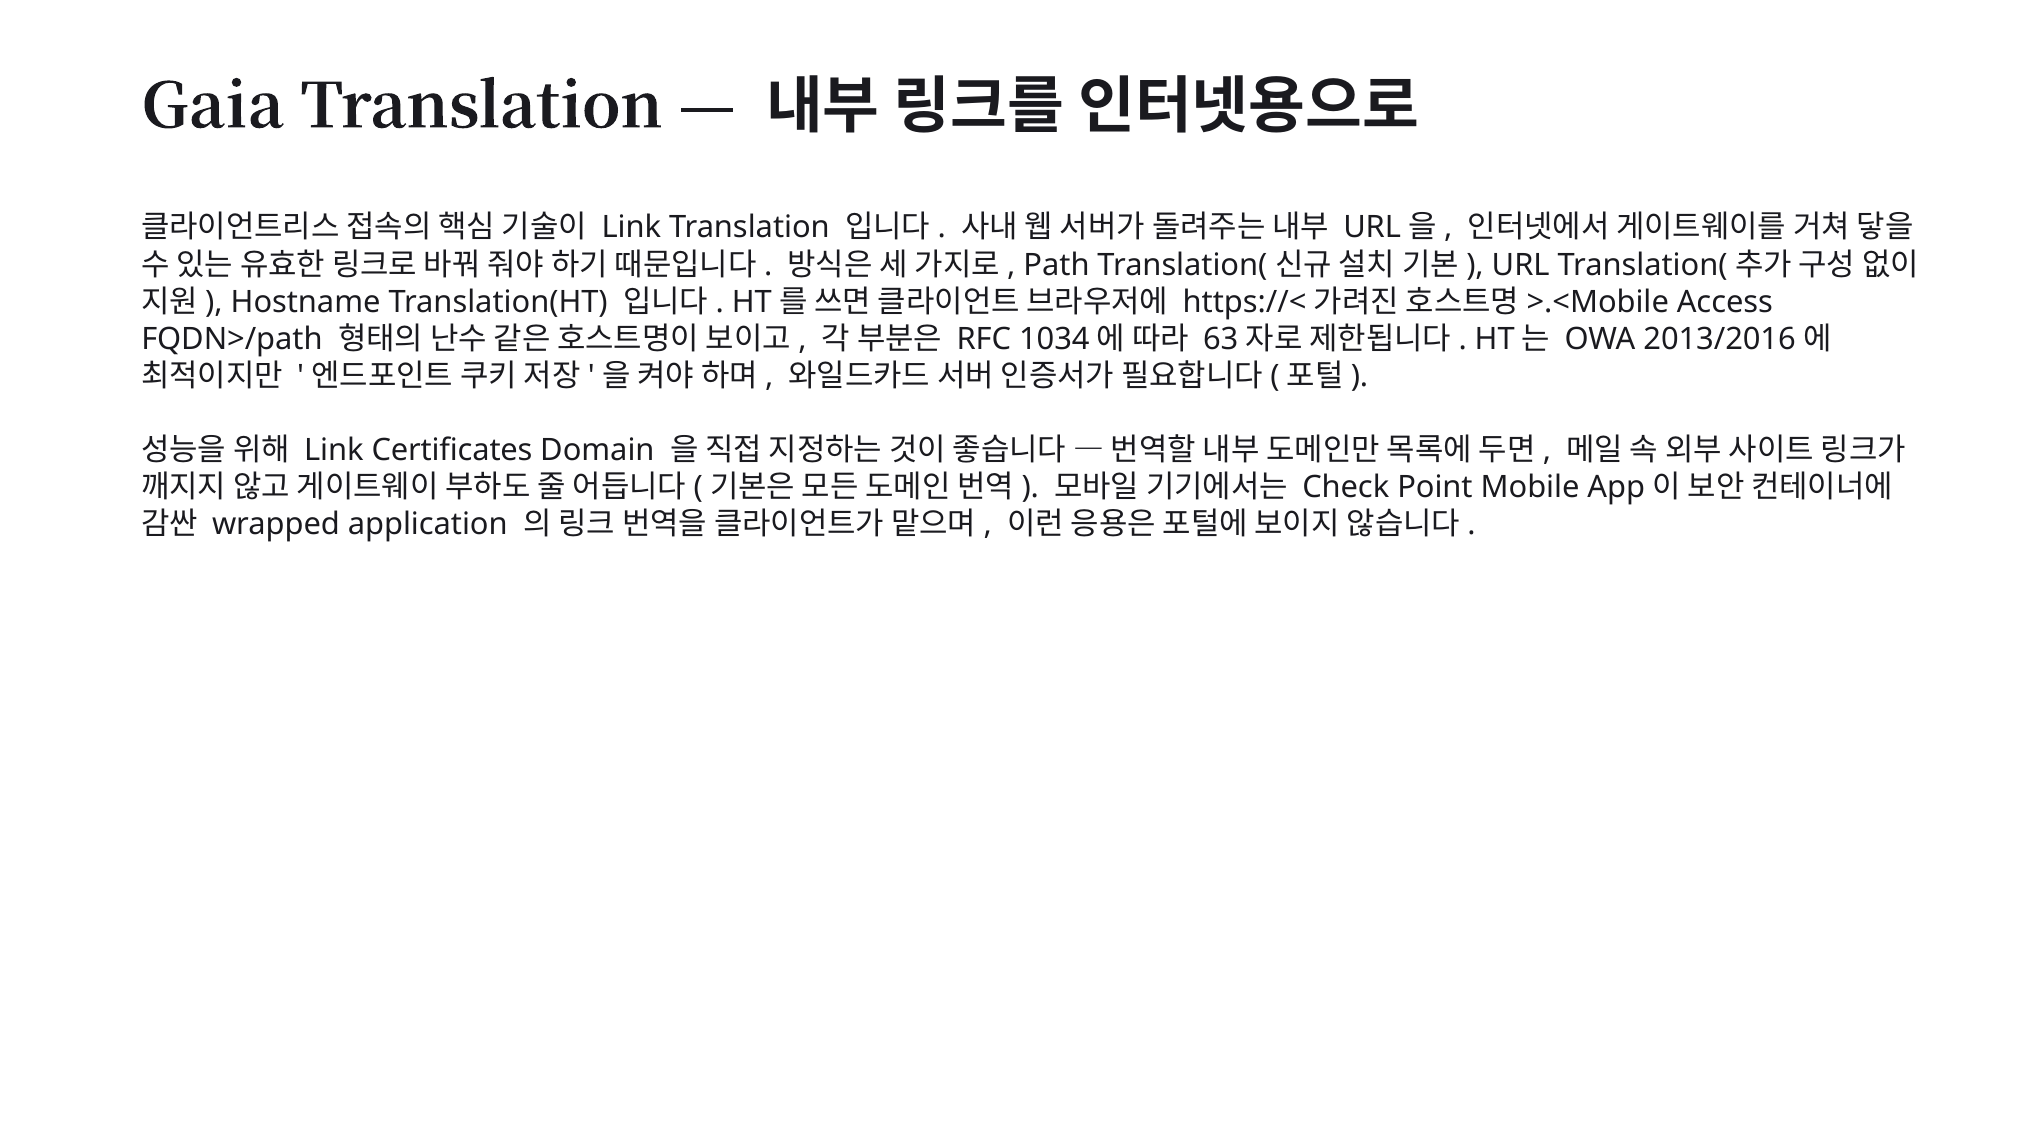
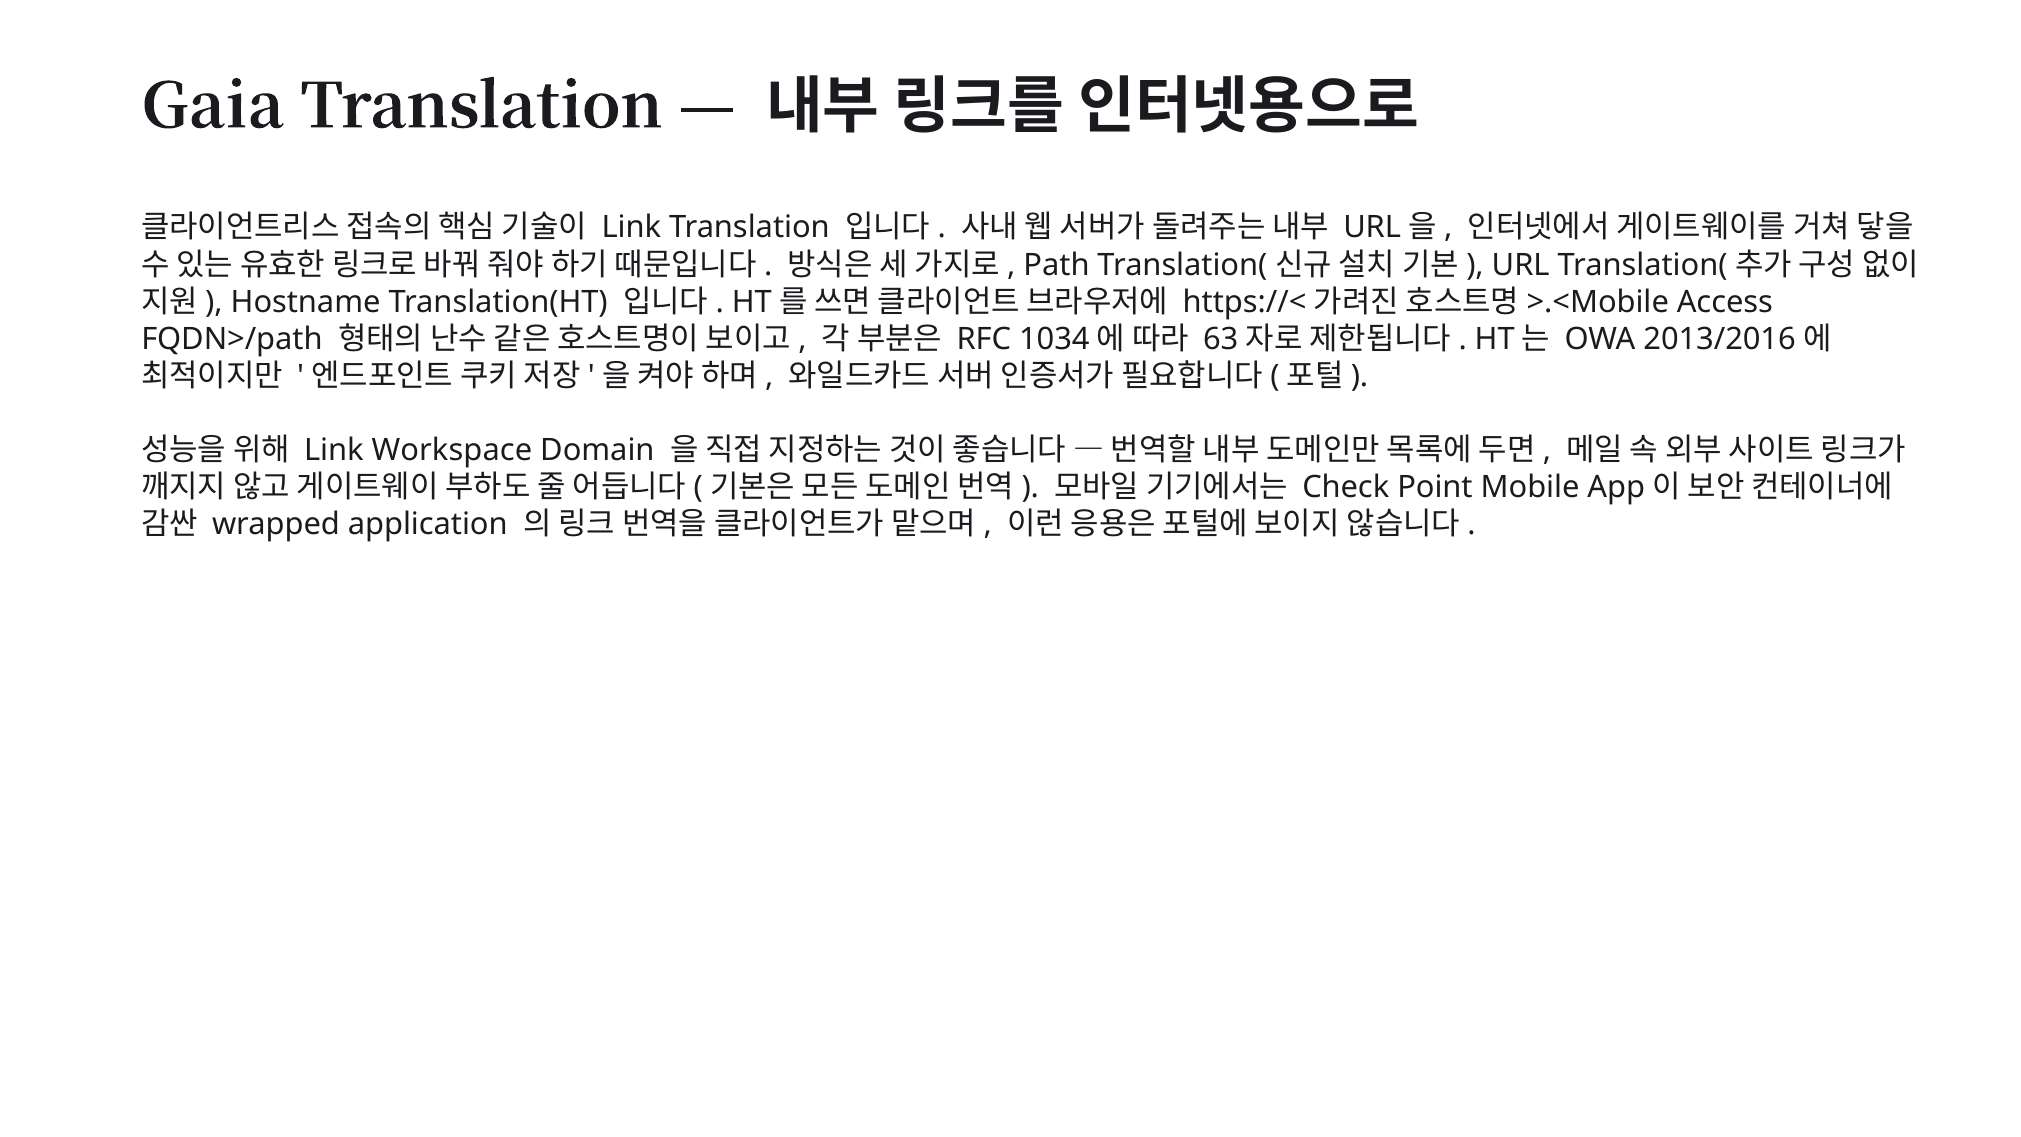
Certificates: Certificates -> Workspace (452, 450)
